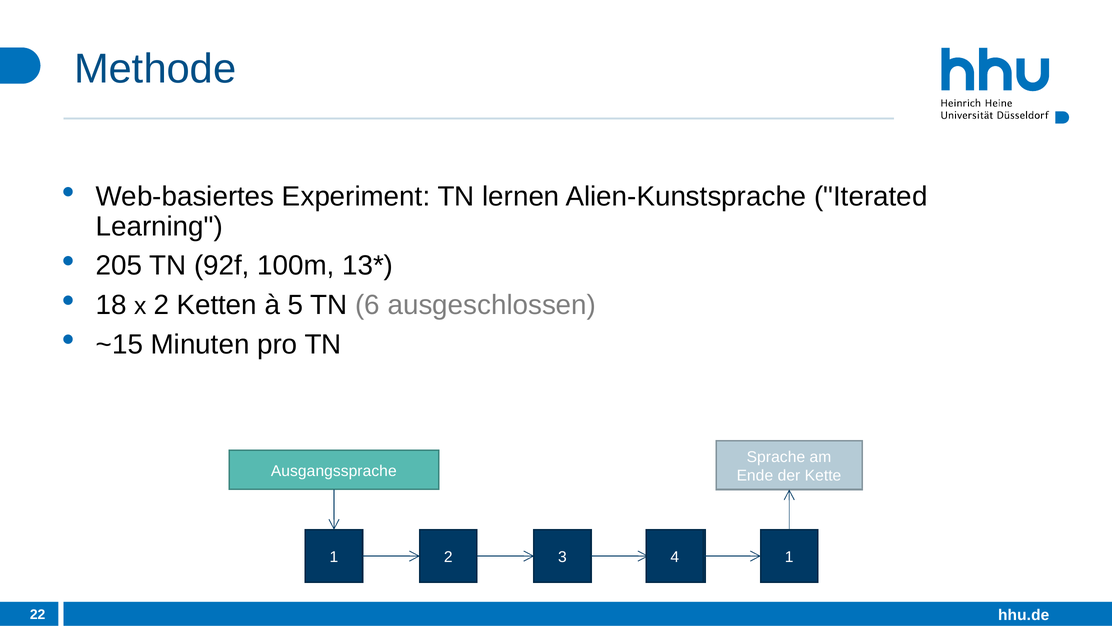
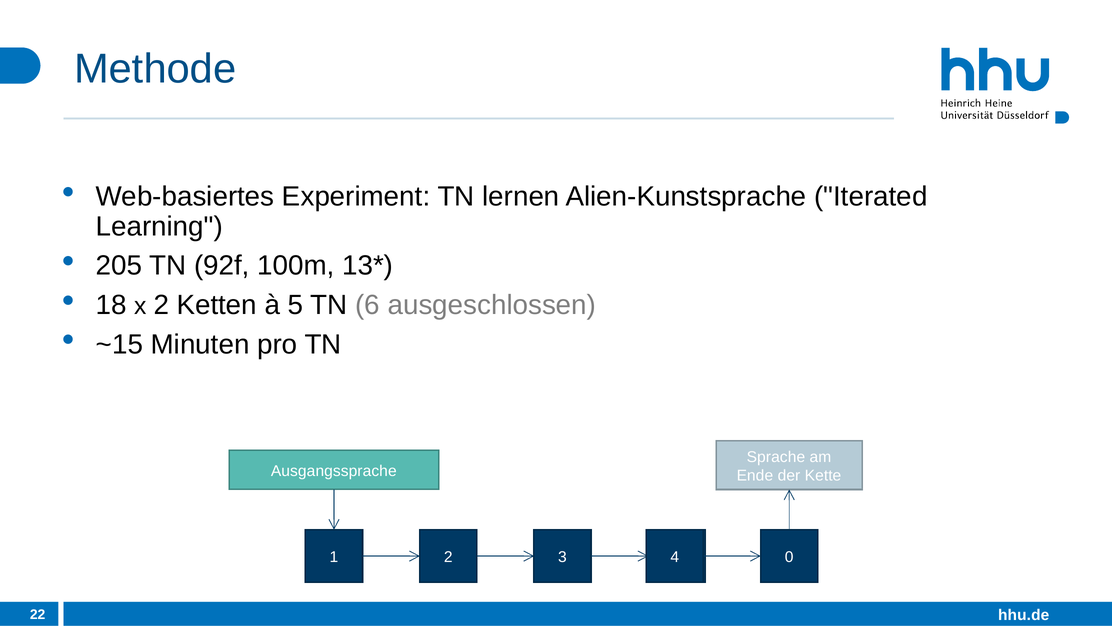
4 1: 1 -> 0 (789, 557)
